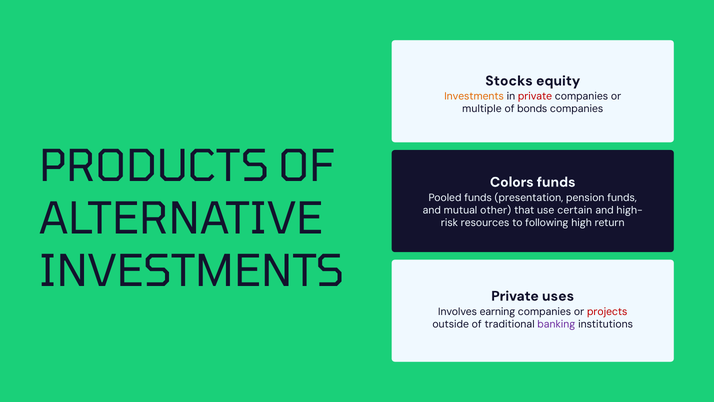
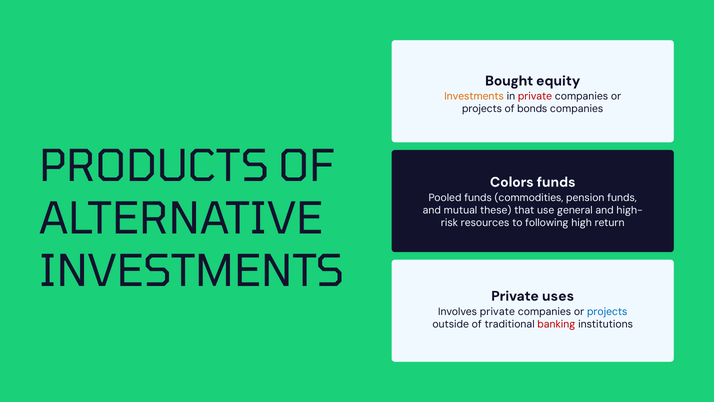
Stocks: Stocks -> Bought (509, 81)
multiple: multiple -> projects (482, 109)
presentation: presentation -> commodities (529, 198)
other: other -> these (496, 210)
certain: certain -> general (575, 210)
Involves earning: earning -> private (497, 311)
projects colour: red -> blue (607, 311)
banking colour: purple -> red (556, 324)
